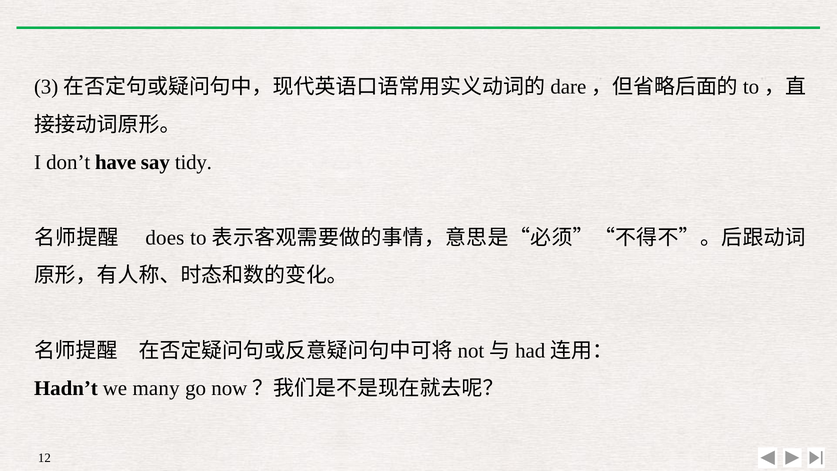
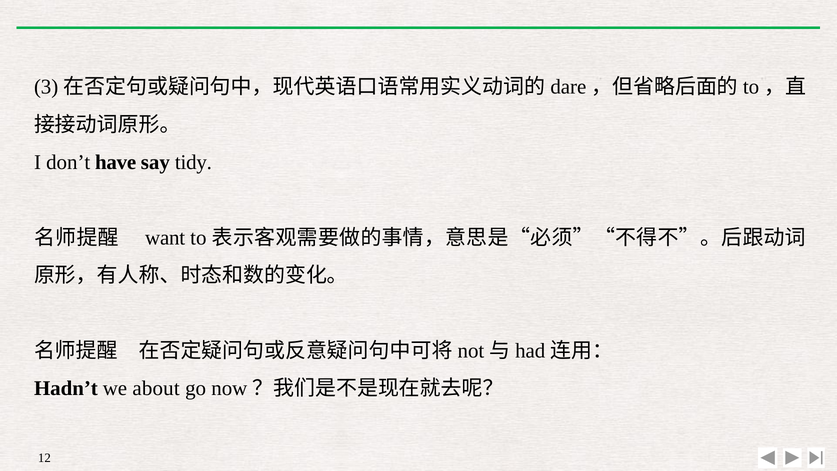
does: does -> want (165, 238)
many: many -> about (156, 388)
